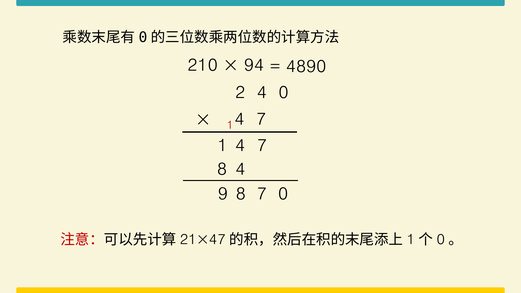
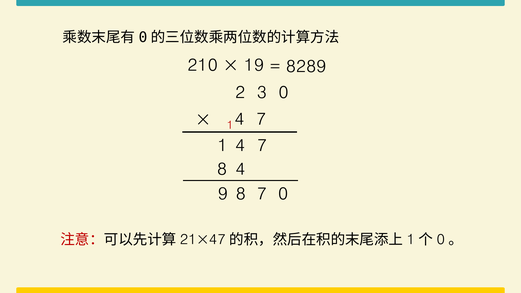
94: 94 -> 19 (254, 65)
4890: 4890 -> 8289 (306, 67)
2 4: 4 -> 3 (262, 93)
